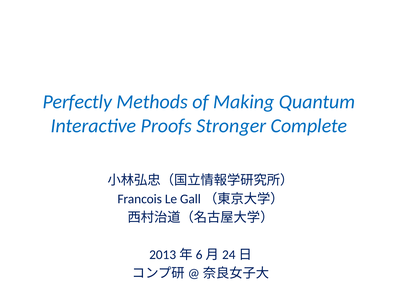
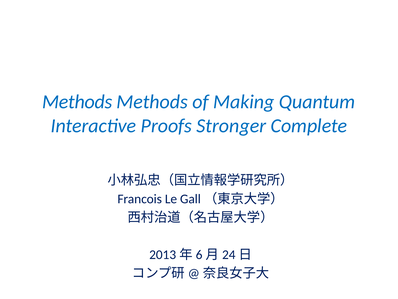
Perfectly: Perfectly -> Methods (77, 102)
